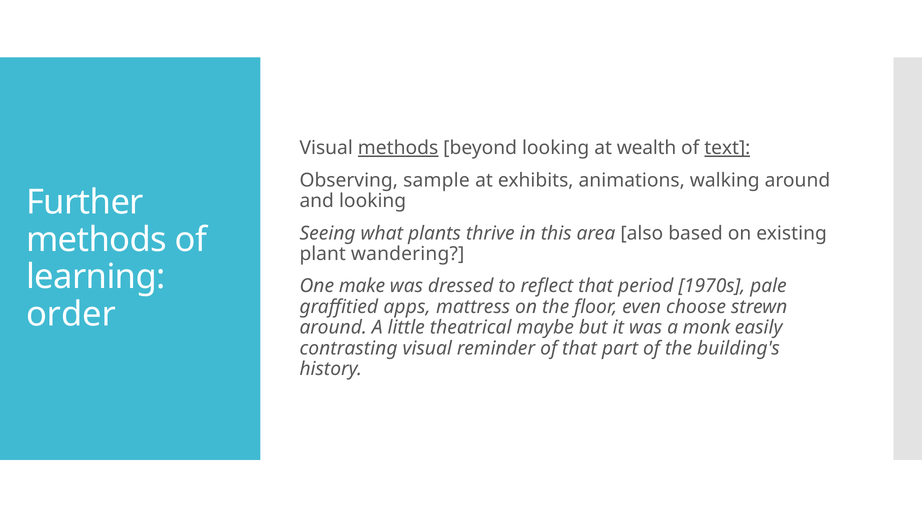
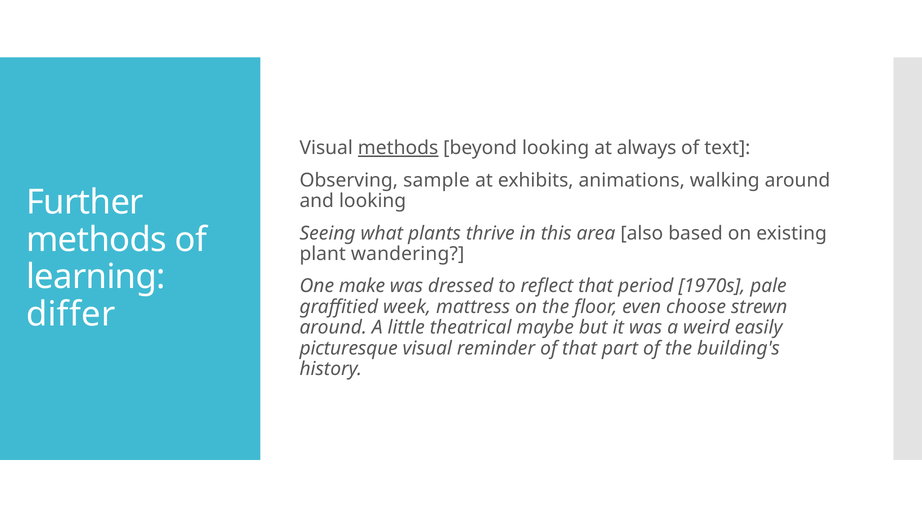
wealth: wealth -> always (647, 148)
text underline: present -> none (727, 148)
apps: apps -> week (407, 307)
order: order -> differ (71, 315)
monk: monk -> weird (706, 328)
contrasting: contrasting -> picturesque (349, 349)
